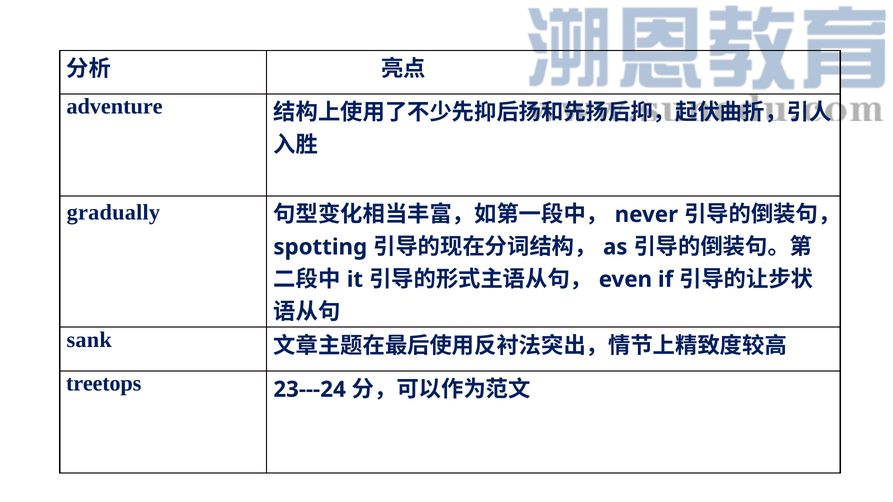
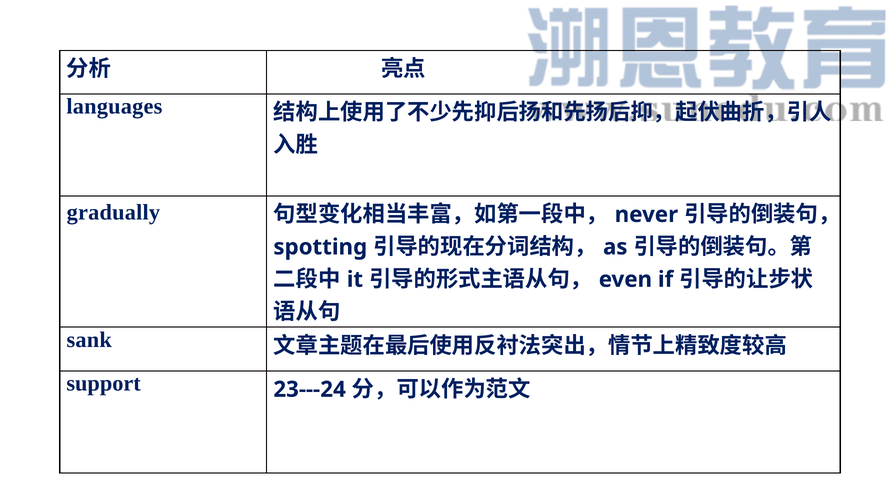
adventure: adventure -> languages (114, 107)
treetops: treetops -> support (104, 384)
